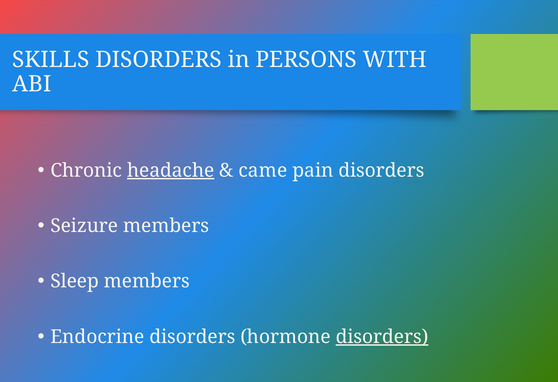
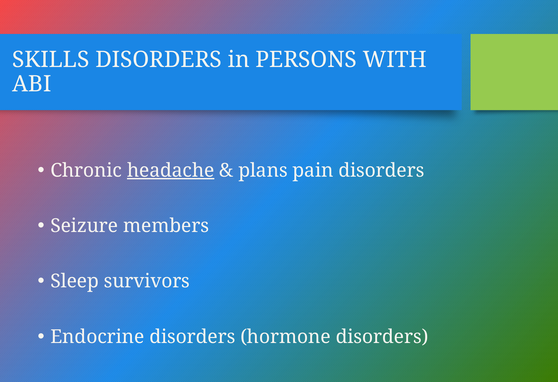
came: came -> plans (263, 170)
Sleep members: members -> survivors (147, 281)
disorders underline: present -> none (382, 337)
